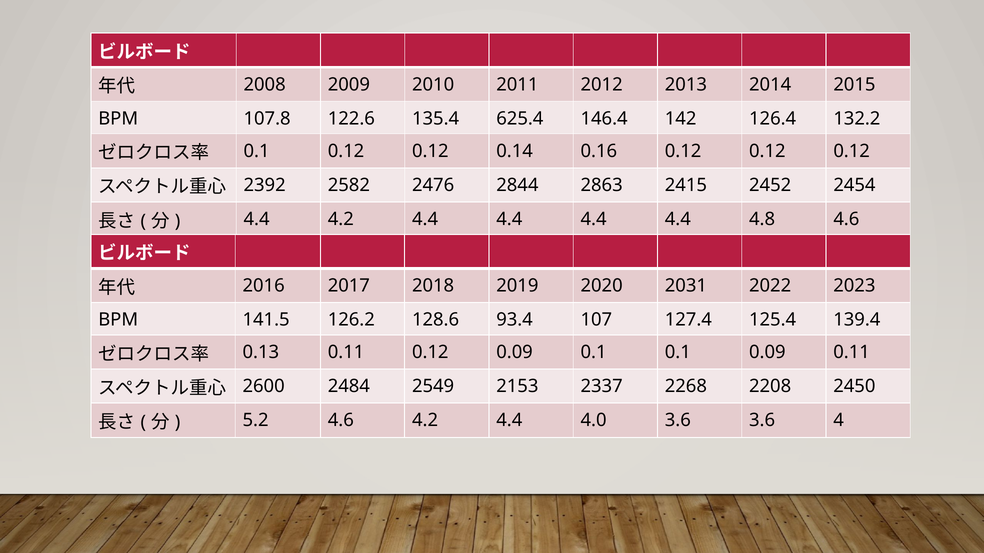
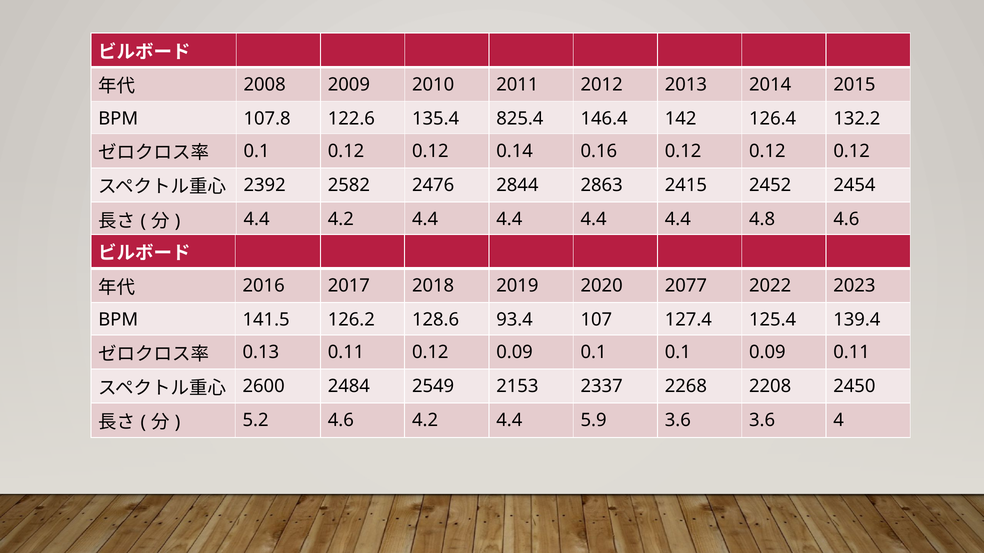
625.4: 625.4 -> 825.4 (520, 119)
2031: 2031 -> 2077 (686, 286)
4.0: 4.0 -> 5.9 (594, 421)
